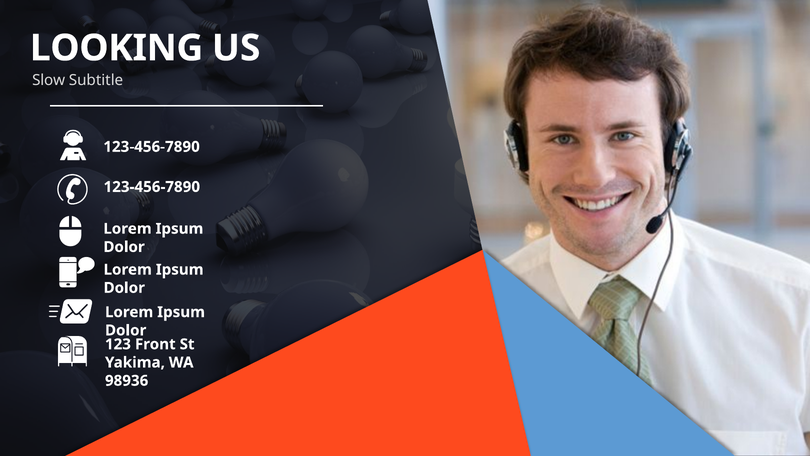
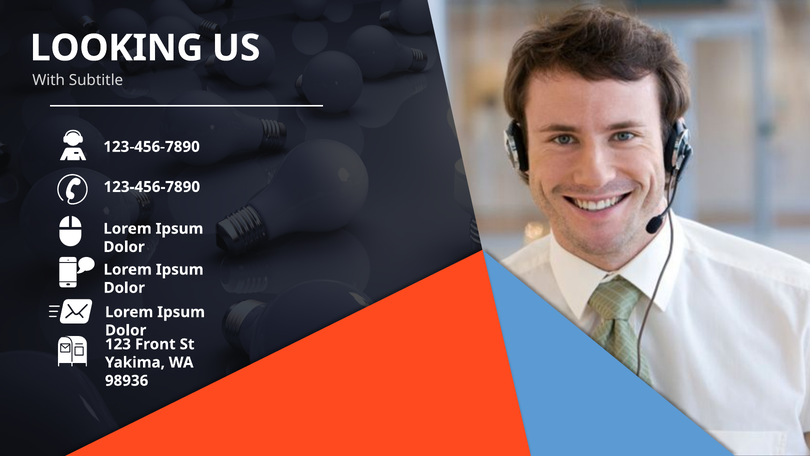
Slow: Slow -> With (49, 80)
